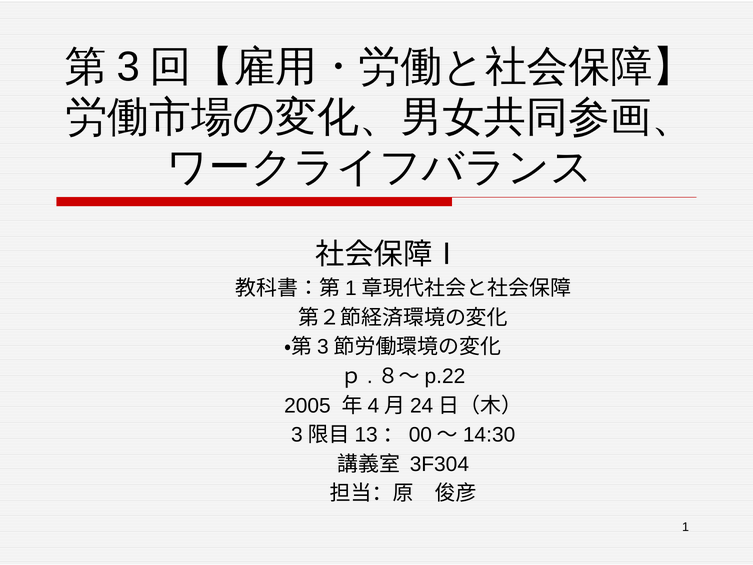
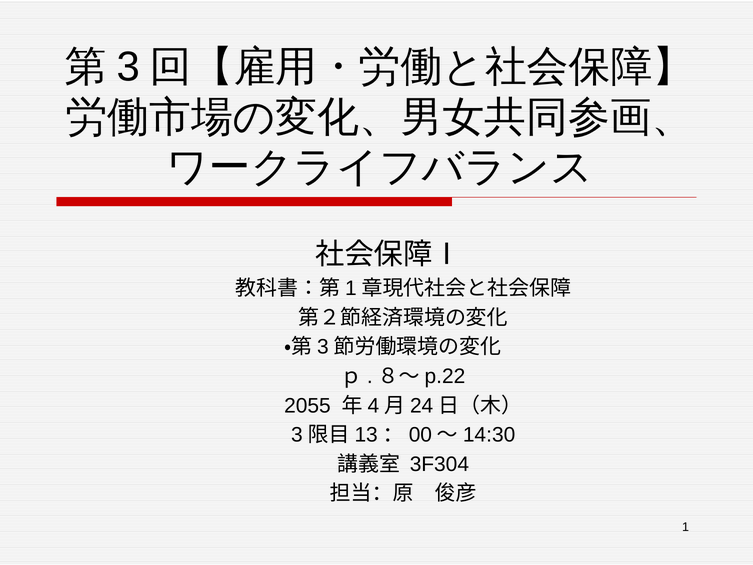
2005: 2005 -> 2055 (307, 405)
